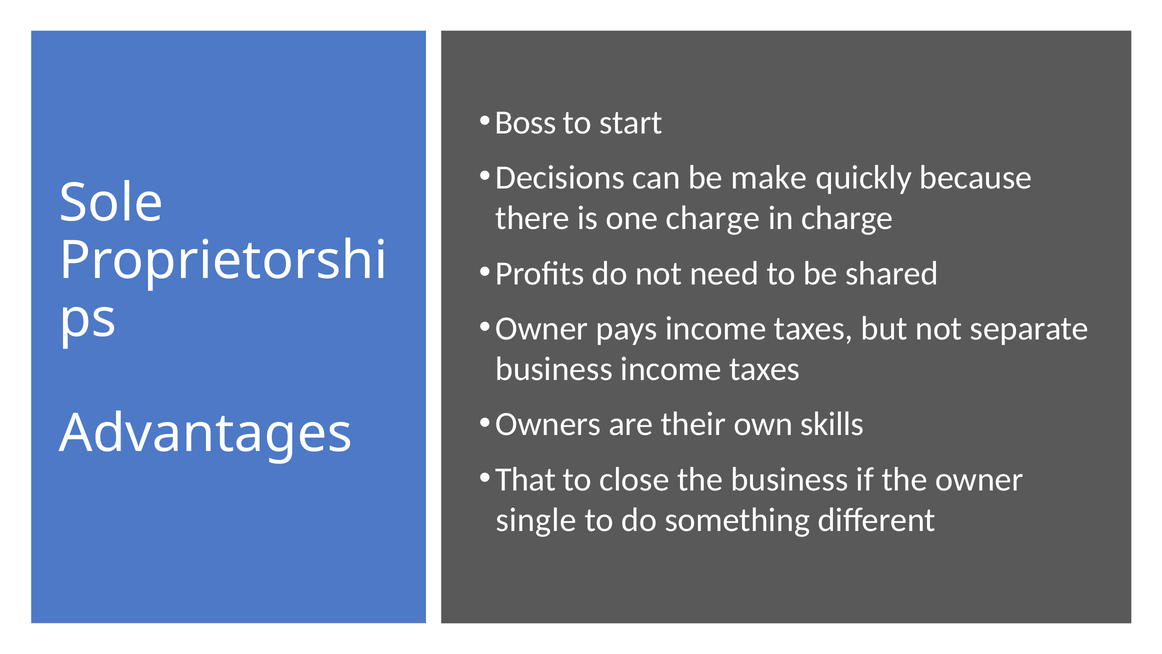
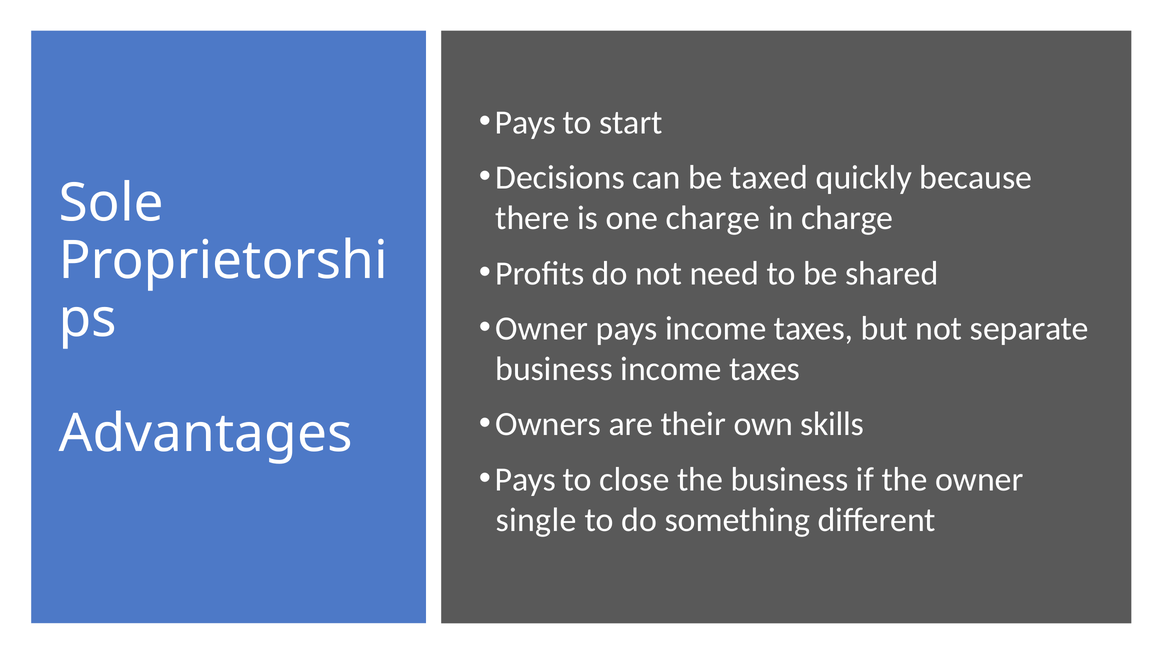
Boss: Boss -> Pays (526, 122)
make: make -> taxed (769, 177)
That: That -> Pays (526, 479)
